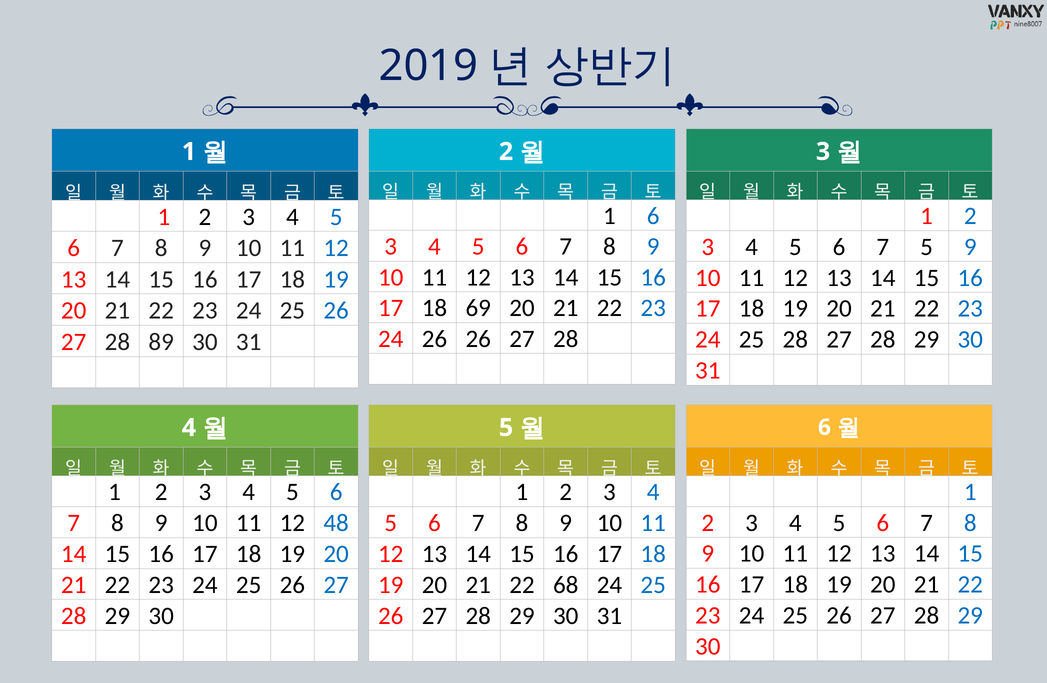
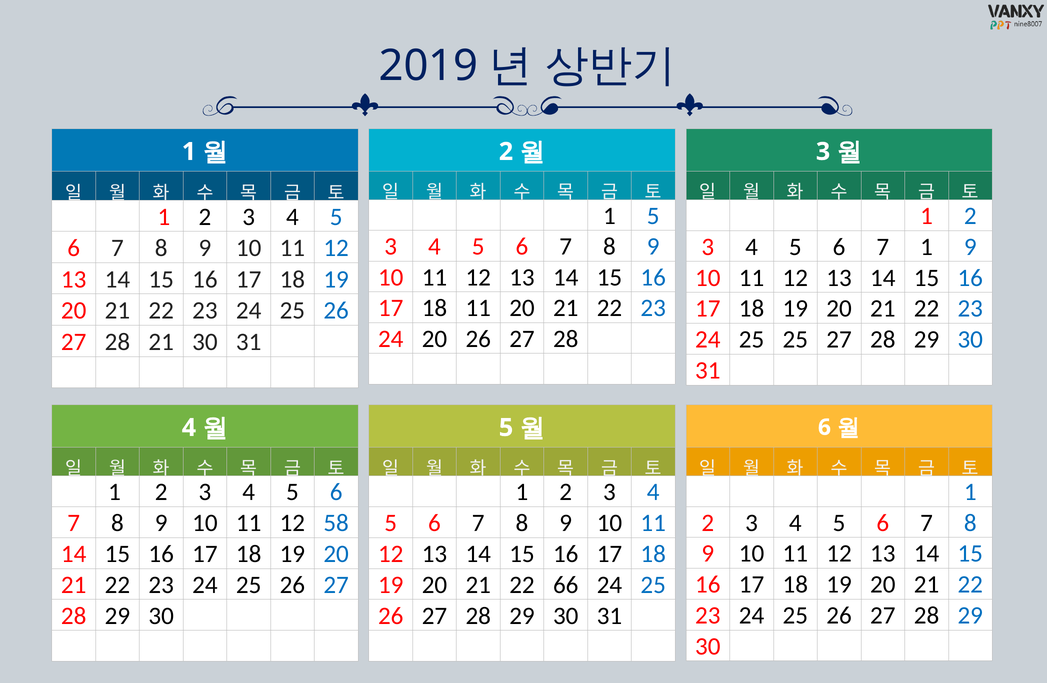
1 6: 6 -> 5 (653, 216)
7 5: 5 -> 1 (926, 247)
18 69: 69 -> 11 (478, 308)
24 26: 26 -> 20 (434, 339)
25 28: 28 -> 25 (795, 340)
28 89: 89 -> 21 (161, 342)
48: 48 -> 58 (336, 523)
68: 68 -> 66 (566, 585)
